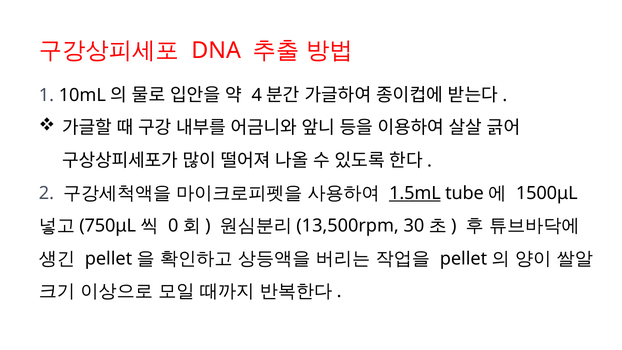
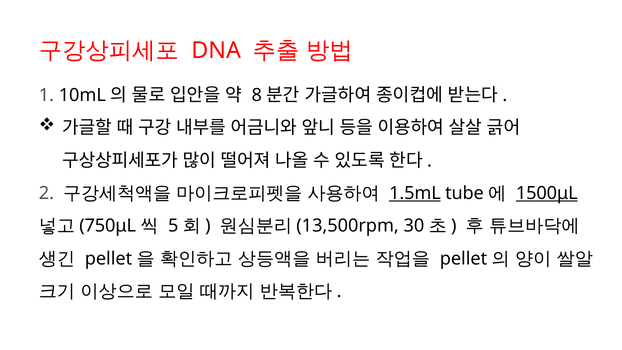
4: 4 -> 8 (257, 95)
1500μL underline: none -> present (547, 193)
0: 0 -> 5 (173, 226)
